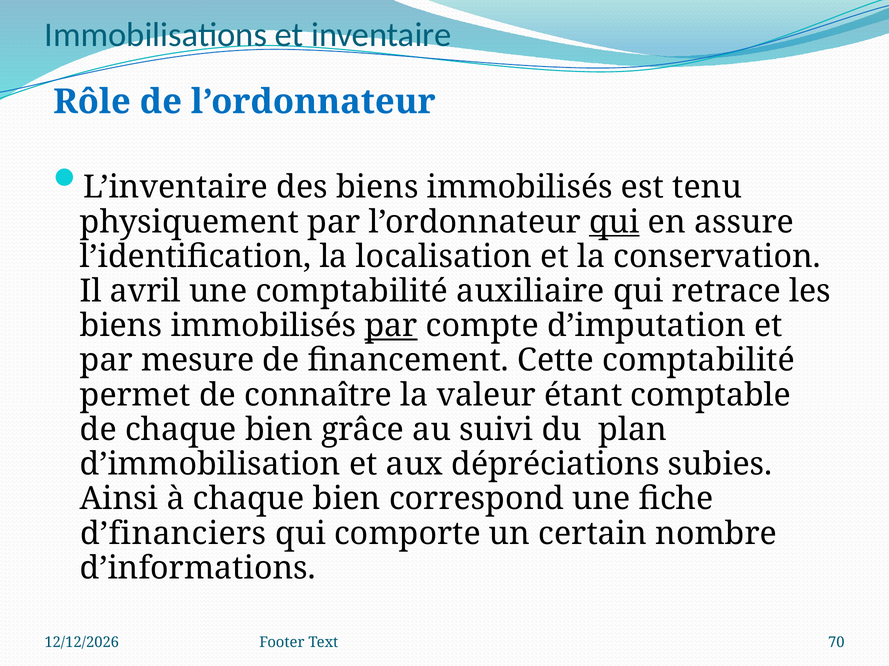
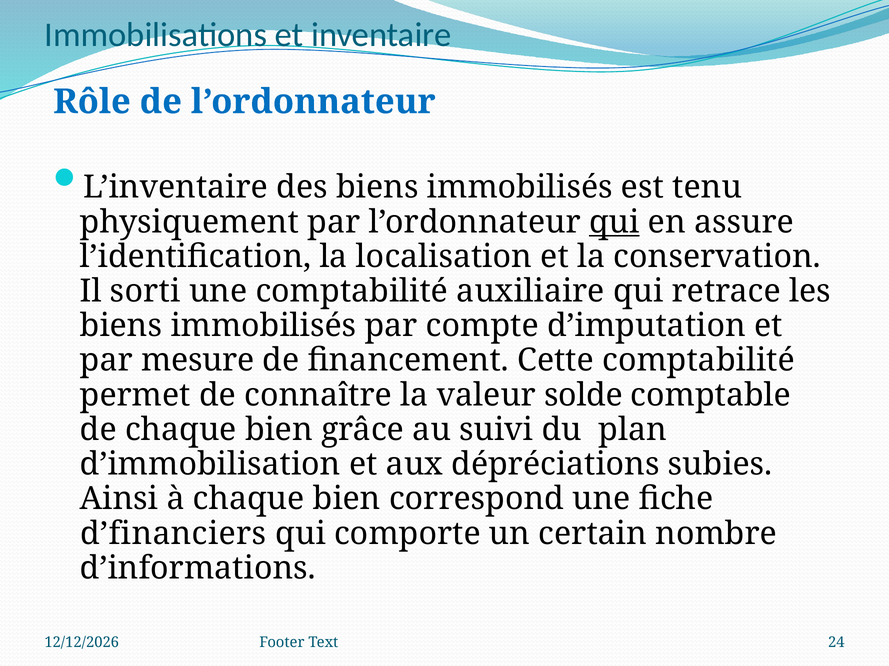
avril: avril -> sorti (145, 291)
par underline: present -> none (391, 326)
étant: étant -> solde (583, 395)
70: 70 -> 24 (836, 643)
